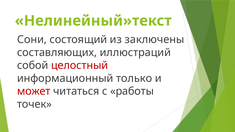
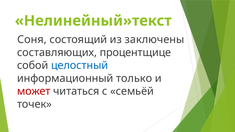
Сони: Сони -> Соня (32, 40)
иллюстраций: иллюстраций -> процентщице (135, 53)
целостный colour: red -> blue (80, 66)
работы: работы -> семьёй (132, 91)
